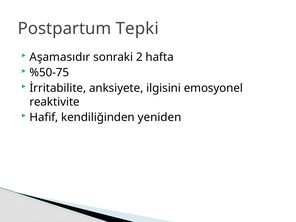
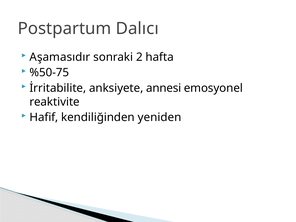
Tepki: Tepki -> Dalıcı (137, 29)
ilgisini: ilgisini -> annesi (164, 88)
